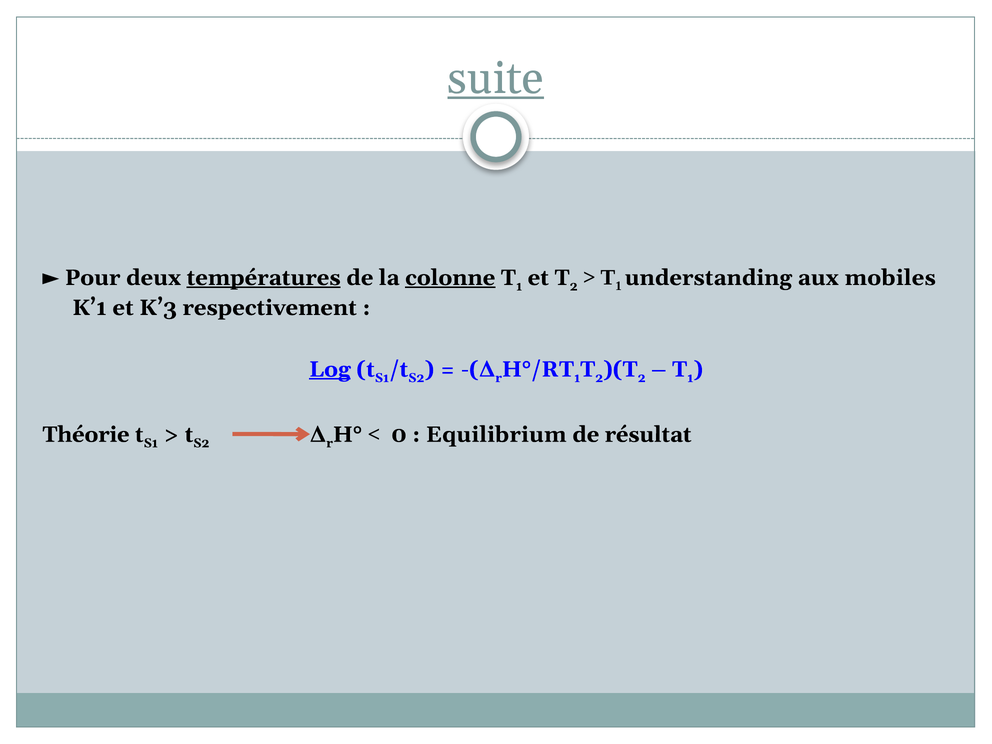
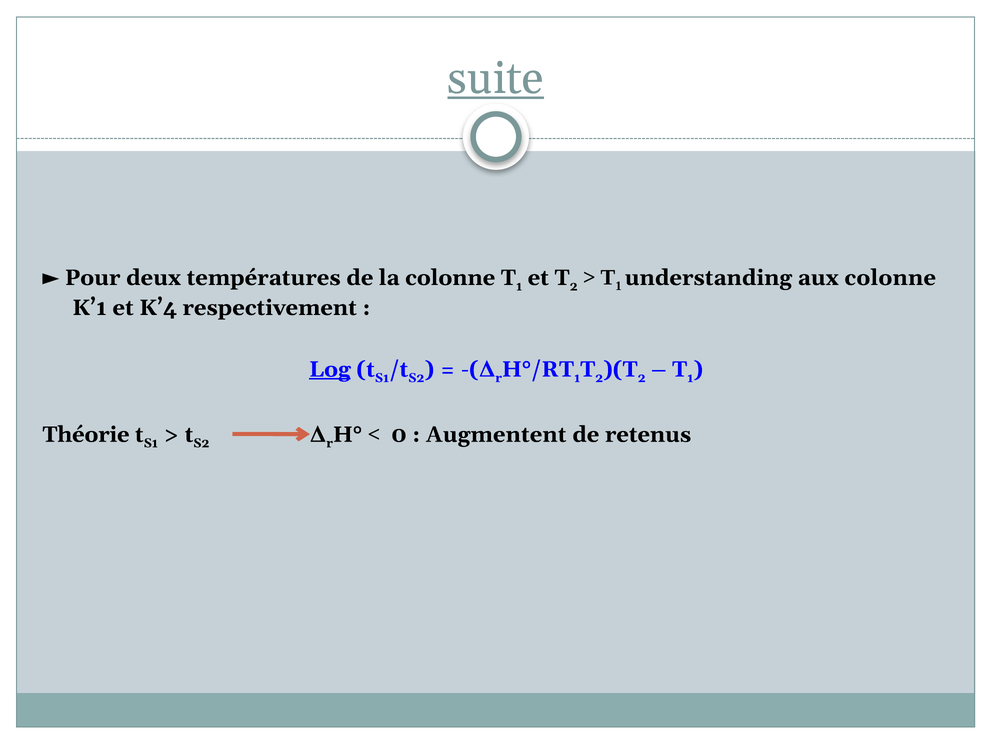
températures underline: present -> none (264, 278)
colonne underline: present -> none (450, 278)
aux mobiles: mobiles -> colonne (890, 278)
K’3: K’3 -> K’4 (158, 308)
Equilibrium: Equilibrium -> Augmentent (496, 435)
résultat: résultat -> retenus (648, 435)
